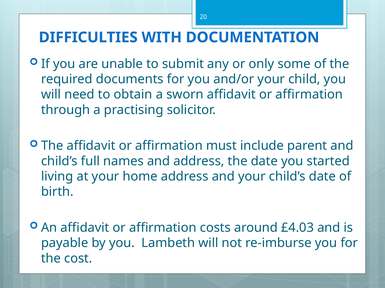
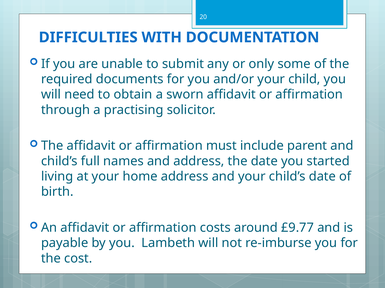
£4.03: £4.03 -> £9.77 (297, 228)
